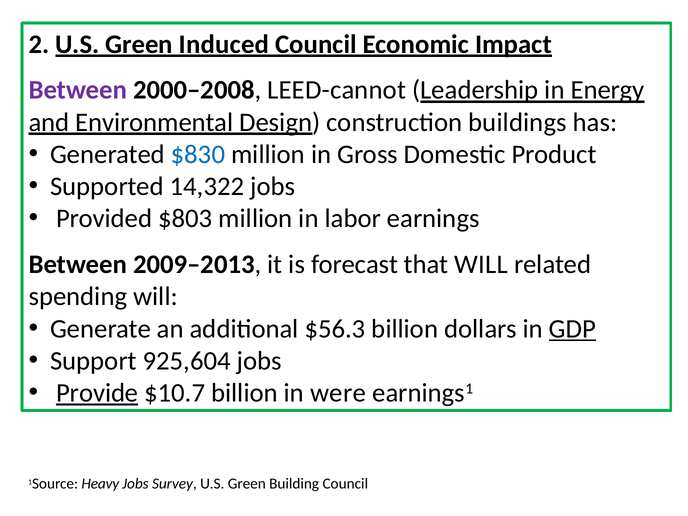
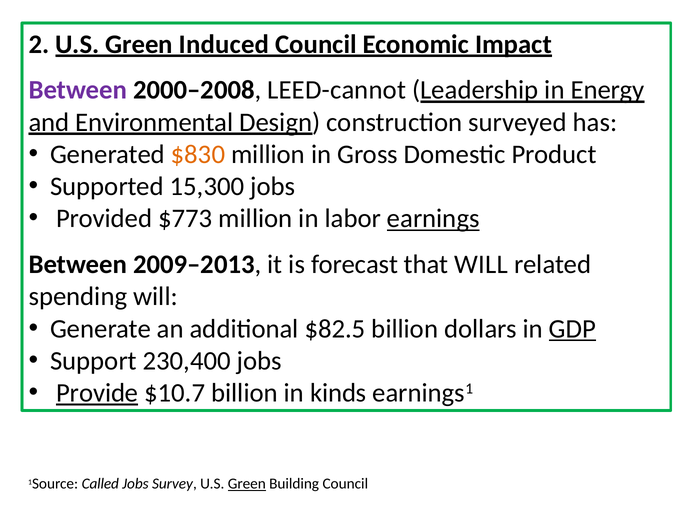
buildings: buildings -> surveyed (518, 122)
$830 colour: blue -> orange (198, 154)
14,322: 14,322 -> 15,300 (207, 186)
$803: $803 -> $773 (185, 219)
earnings underline: none -> present (433, 219)
$56.3: $56.3 -> $82.5 (335, 329)
925,604: 925,604 -> 230,400 (187, 361)
were: were -> kinds (338, 393)
Heavy: Heavy -> Called (100, 484)
Green underline: none -> present (247, 484)
